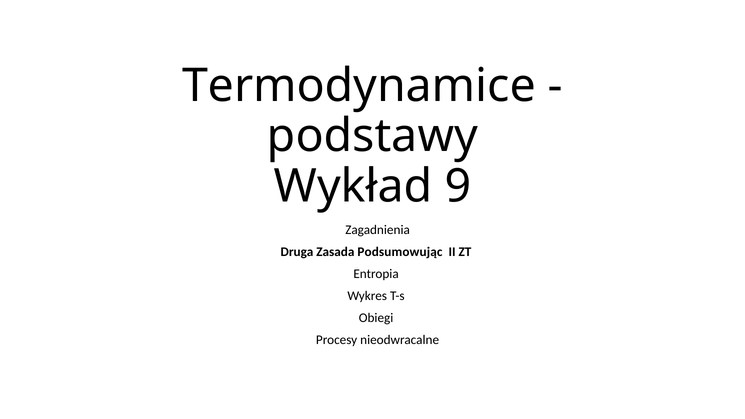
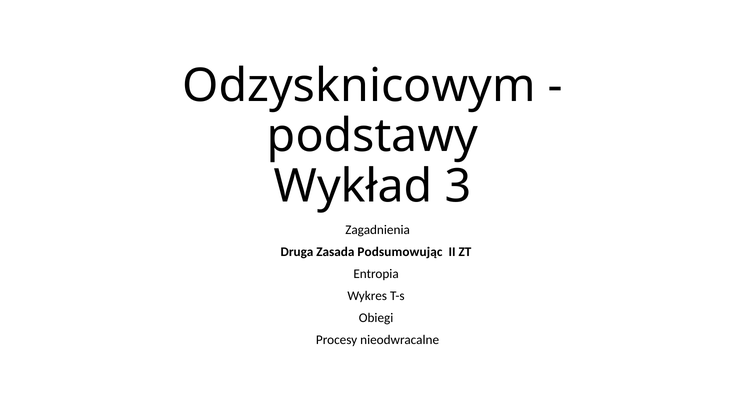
Termodynamice: Termodynamice -> Odzysknicowym (359, 86)
9: 9 -> 3 (458, 186)
